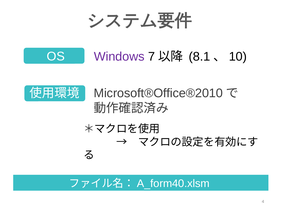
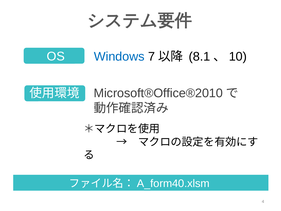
Windows colour: purple -> blue (119, 57)
